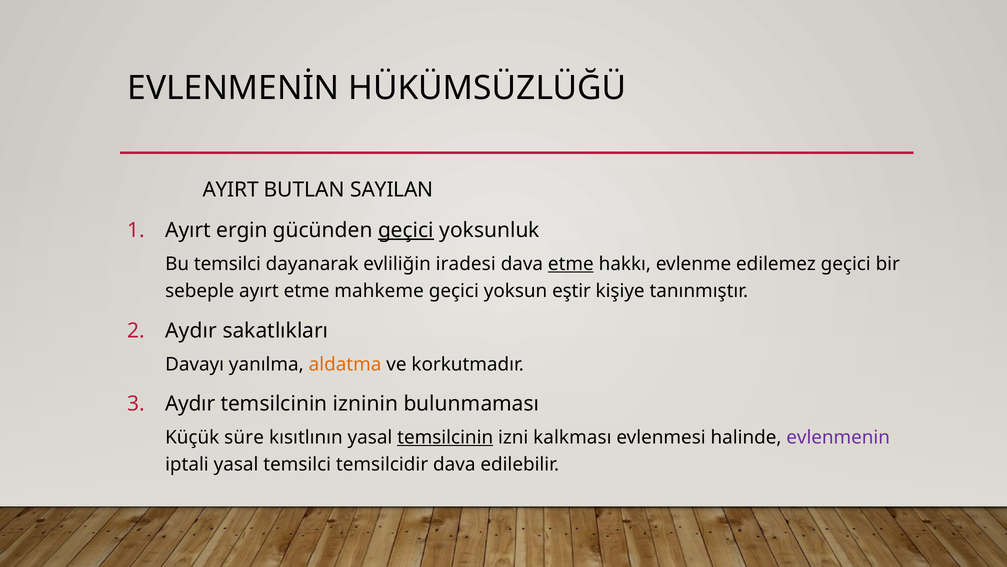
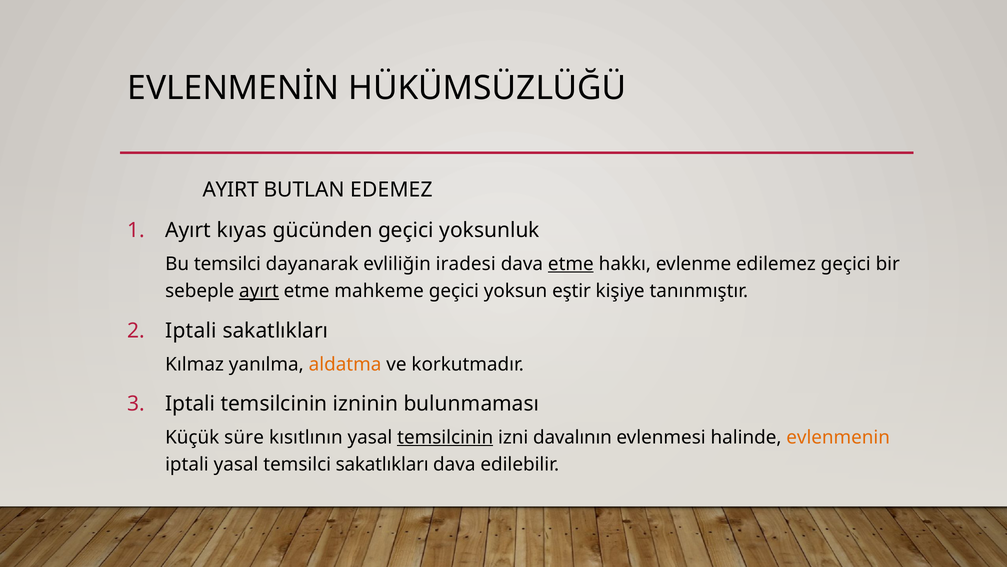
SAYILAN: SAYILAN -> EDEMEZ (392, 189)
ergin: ergin -> kıyas (242, 230)
geçici underline: present -> none (406, 230)
ayırt underline: none -> present (259, 291)
Aydır: Aydır -> Iptali (191, 330)
Davayı: Davayı -> Kılmaz (195, 364)
Aydır: Aydır -> Iptali (190, 404)
kalkması: kalkması -> davalının (572, 437)
evlenmenin colour: purple -> orange (838, 437)
temsilci temsilcidir: temsilcidir -> sakatlıkları (382, 464)
